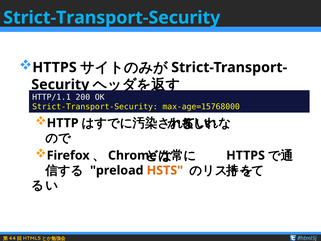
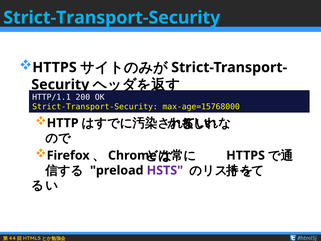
HSTS colour: orange -> purple (165, 170)
